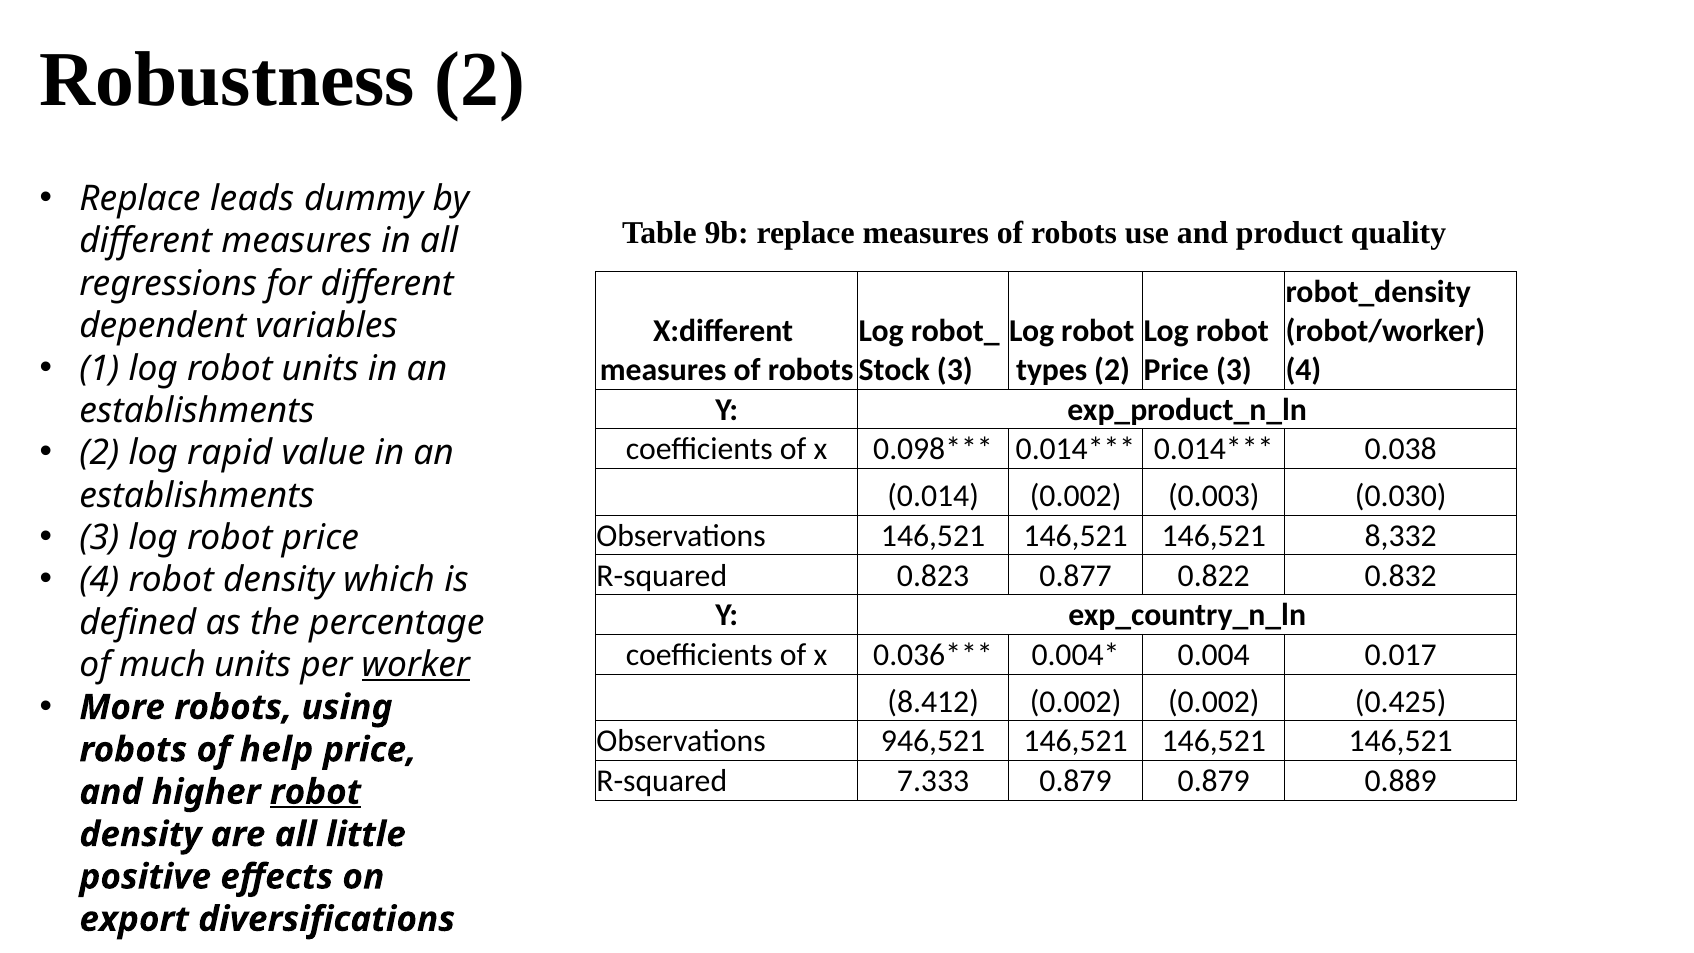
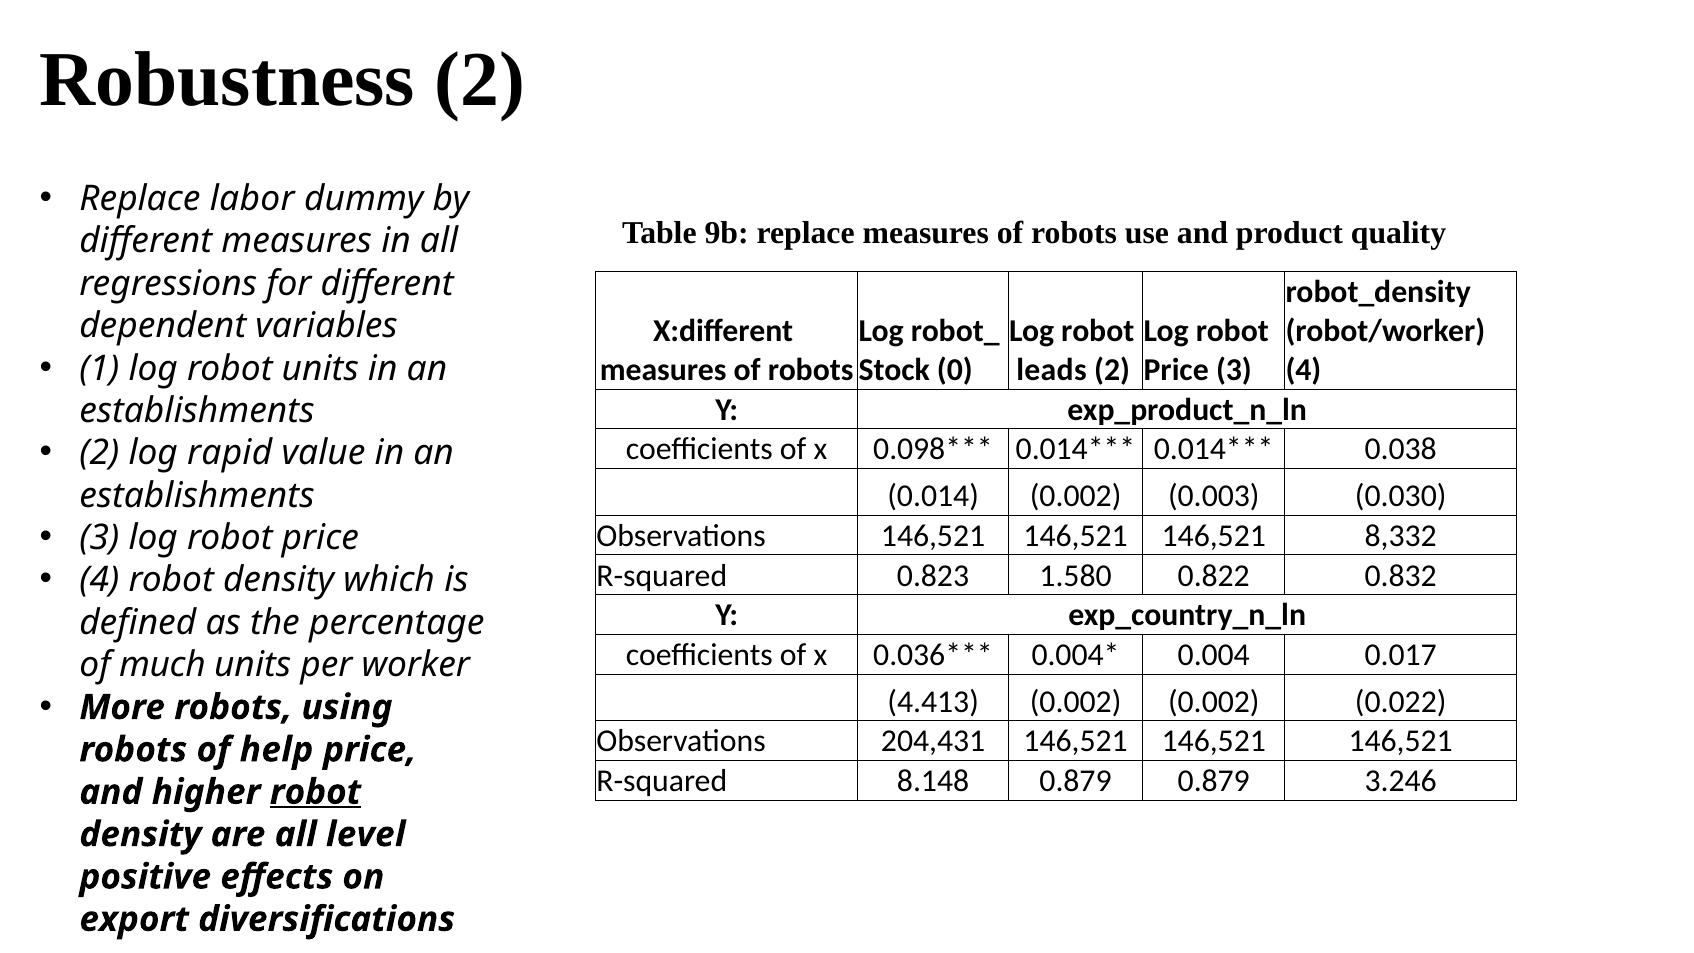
leads: leads -> labor (252, 199)
Stock 3: 3 -> 0 (955, 370)
types: types -> leads (1052, 370)
0.877: 0.877 -> 1.580 (1076, 575)
worker underline: present -> none (416, 665)
8.412: 8.412 -> 4.413 (933, 702)
0.425: 0.425 -> 0.022 (1401, 702)
946,521: 946,521 -> 204,431 (933, 741)
7.333: 7.333 -> 8.148 (933, 781)
0.889: 0.889 -> 3.246 (1401, 781)
little: little -> level (366, 834)
